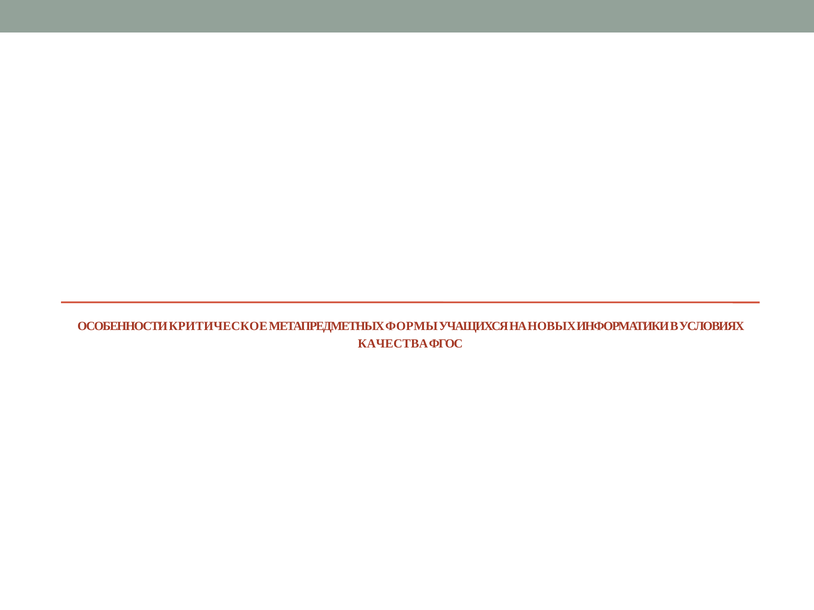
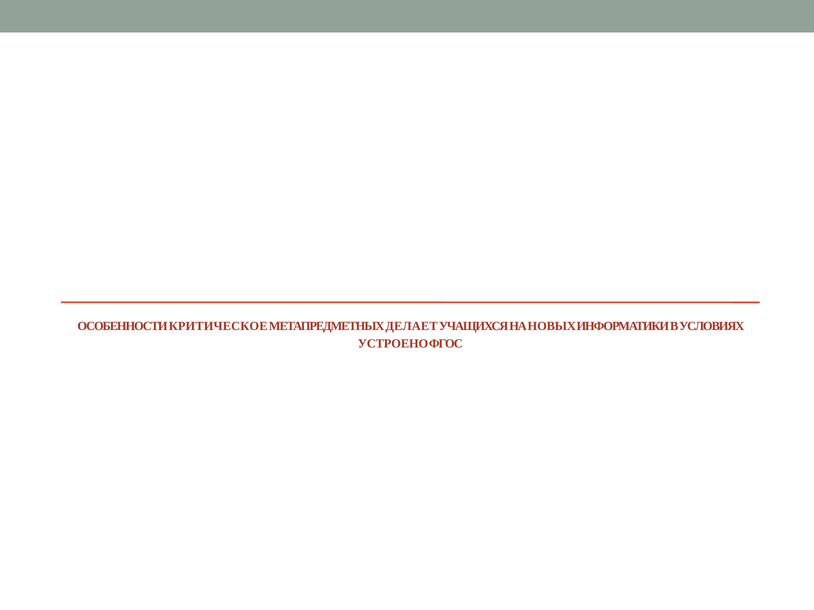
ФОРМЫ: ФОРМЫ -> ДЕЛАЕТ (412, 327)
КАЧЕСТВА: КАЧЕСТВА -> УСТРОЕНО (393, 344)
